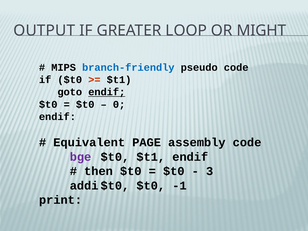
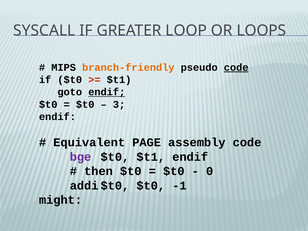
OUTPUT: OUTPUT -> SYSCALL (44, 31)
MIGHT: MIGHT -> LOOPS (261, 31)
branch-friendly colour: blue -> orange (128, 67)
code underline: none -> present (236, 67)
0: 0 -> 3 (119, 104)
3: 3 -> 0 (210, 171)
print: print -> might (60, 200)
